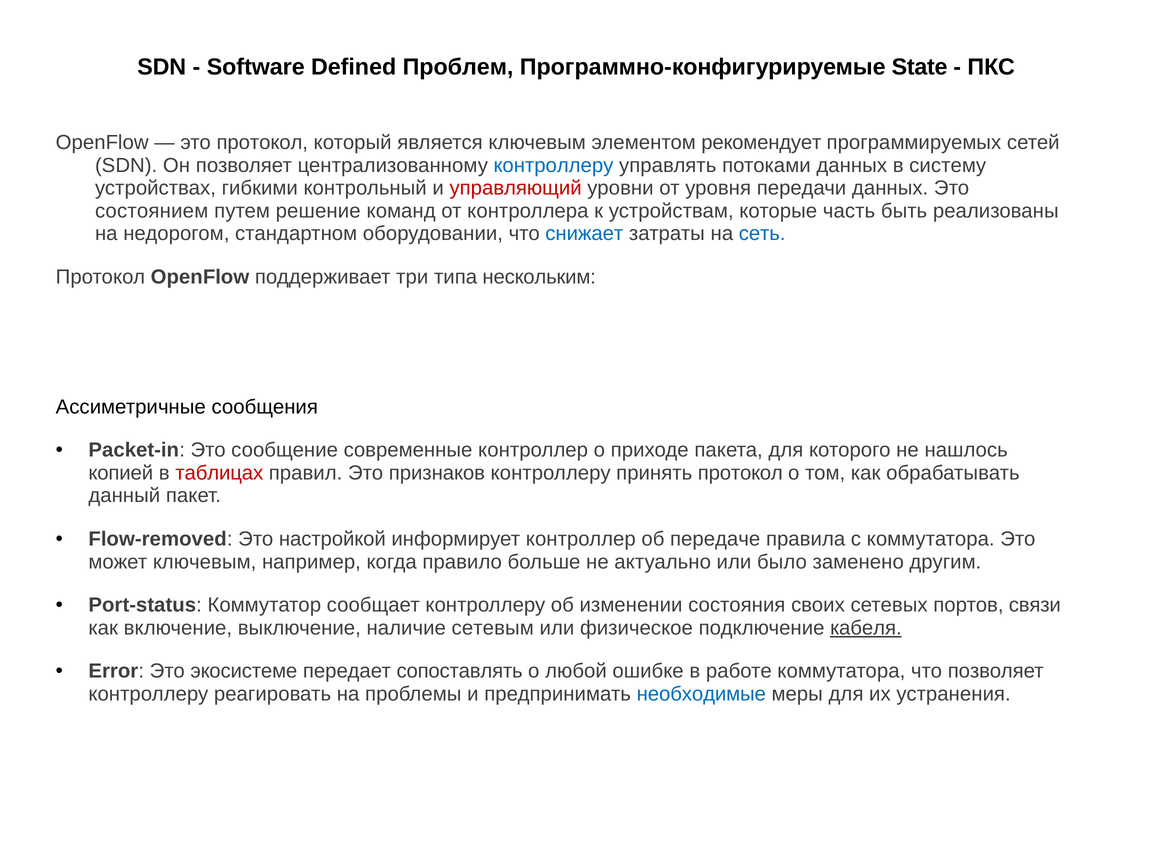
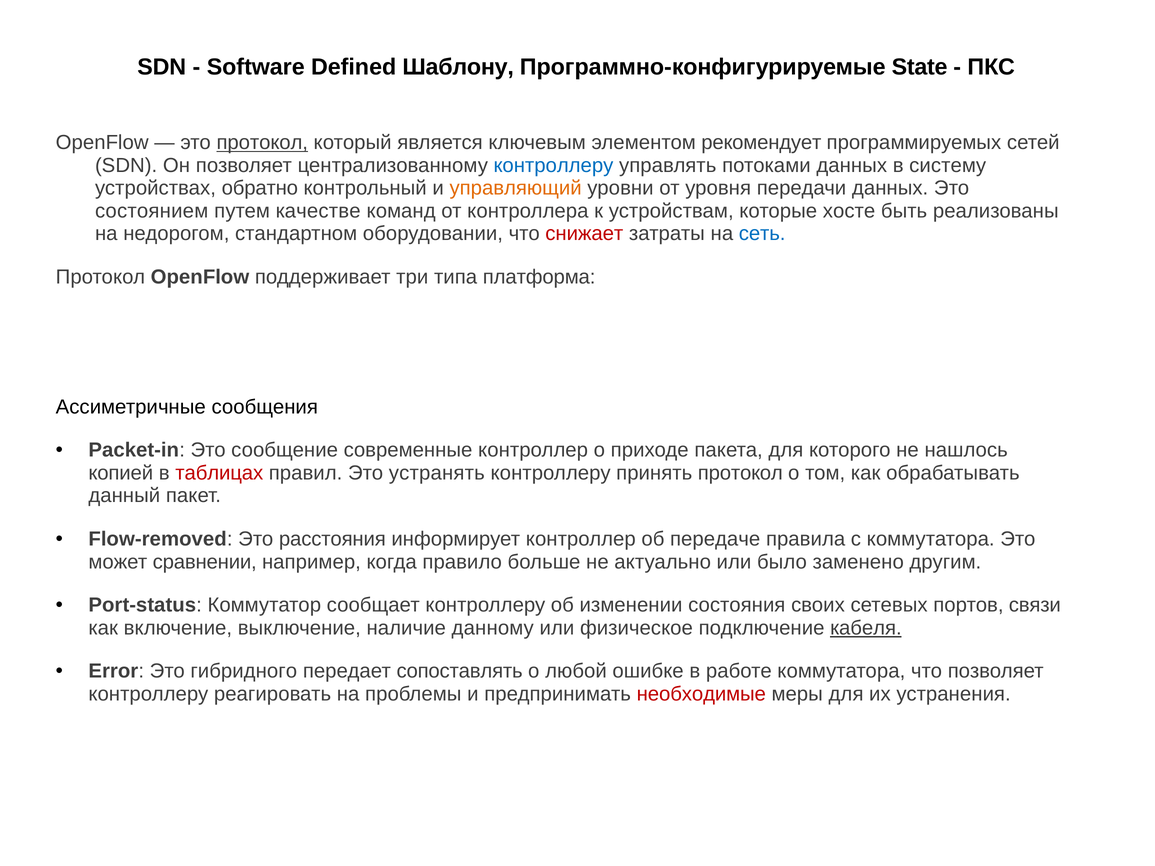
Проблем: Проблем -> Шаблону (458, 67)
протокол underline: none -> present (262, 143)
гибкими: гибкими -> обратно (260, 188)
управляющий colour: red -> orange (516, 188)
решение: решение -> качестве (318, 211)
часть: часть -> хосте (849, 211)
снижает colour: blue -> red (584, 234)
нескольким: нескольким -> платформа (539, 277)
признаков: признаков -> устранять (437, 473)
настройкой: настройкой -> расстояния (332, 539)
может ключевым: ключевым -> сравнении (205, 562)
сетевым: сетевым -> данному (493, 628)
экосистеме: экосистеме -> гибридного (244, 671)
необходимые colour: blue -> red (701, 694)
